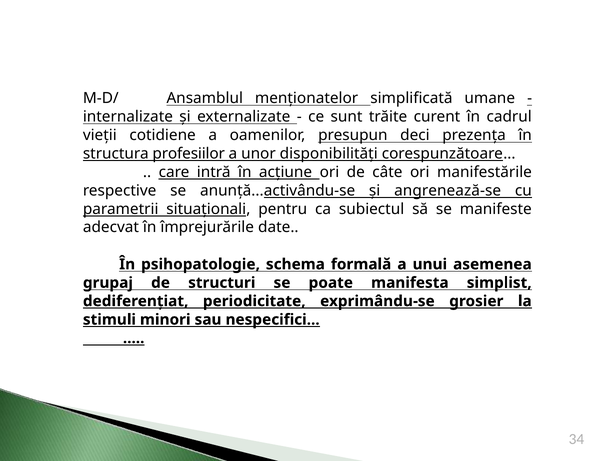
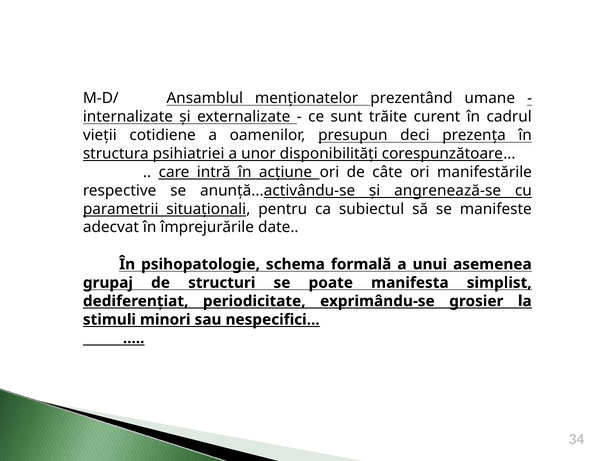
simplificată: simplificată -> prezentând (411, 98)
profesiilor: profesiilor -> psihiatriei (189, 154)
